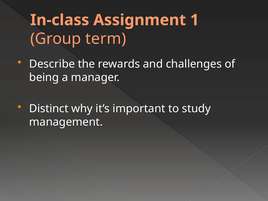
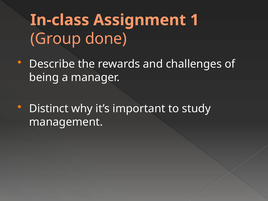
term: term -> done (106, 39)
